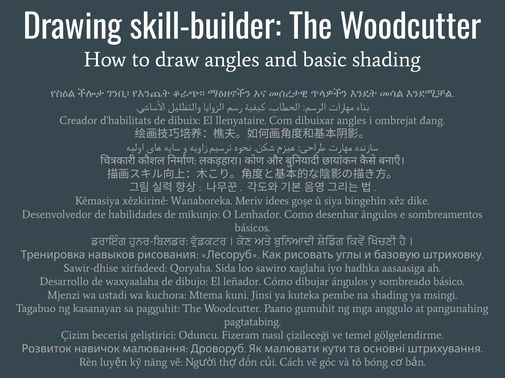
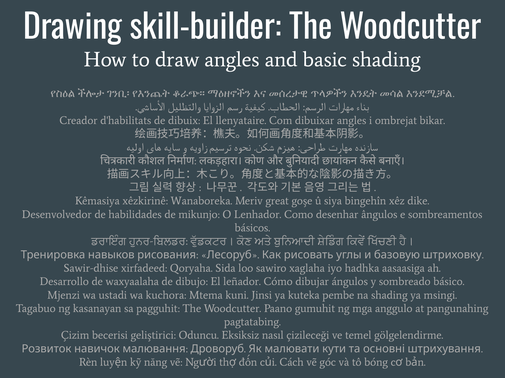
đang: đang -> bikar (432, 121)
idees: idees -> great (277, 201)
Fizeram: Fizeram -> Eksiksiz (240, 336)
